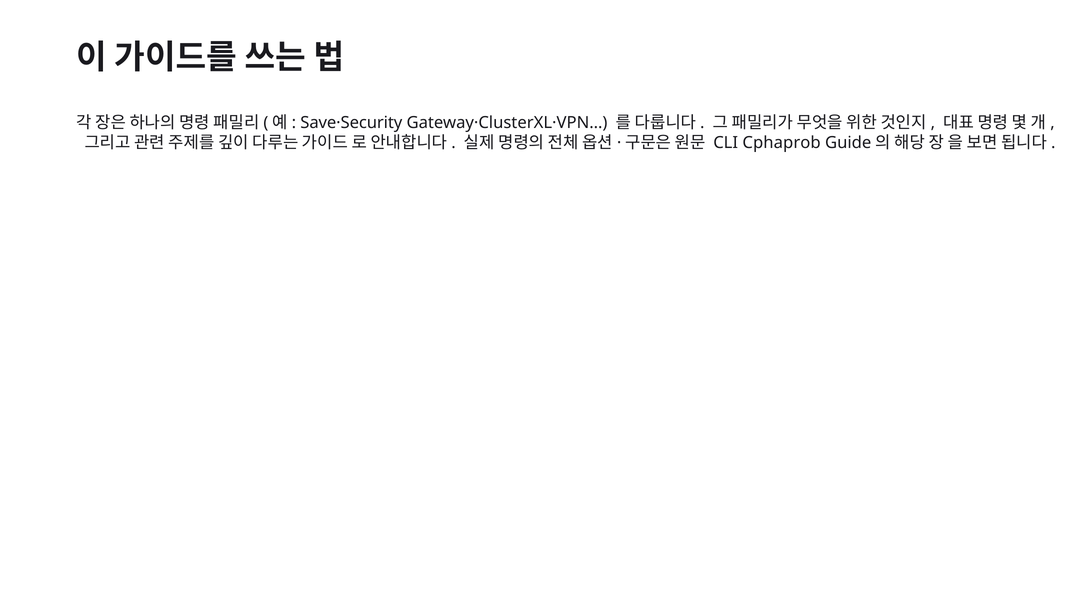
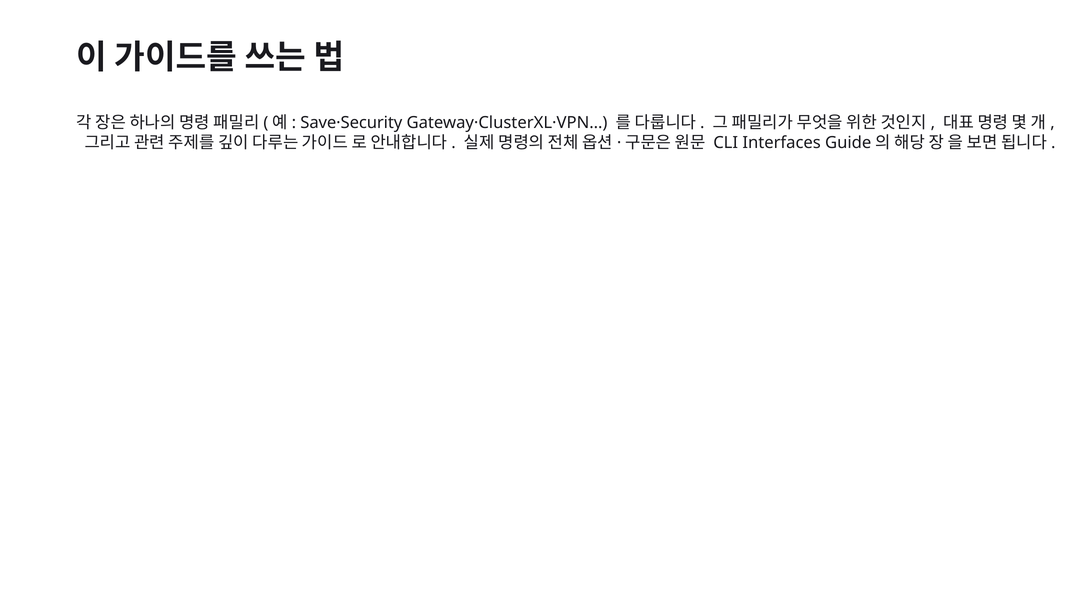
Cphaprob: Cphaprob -> Interfaces (782, 143)
